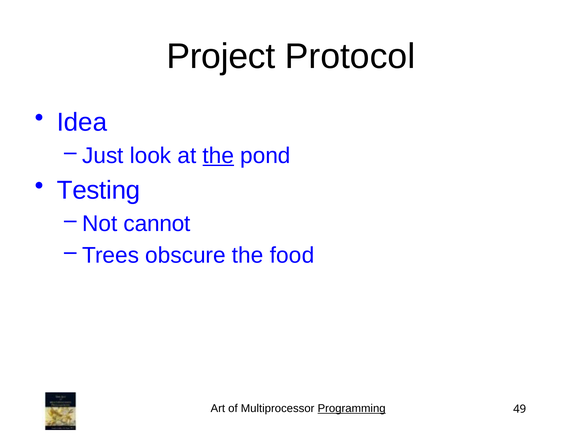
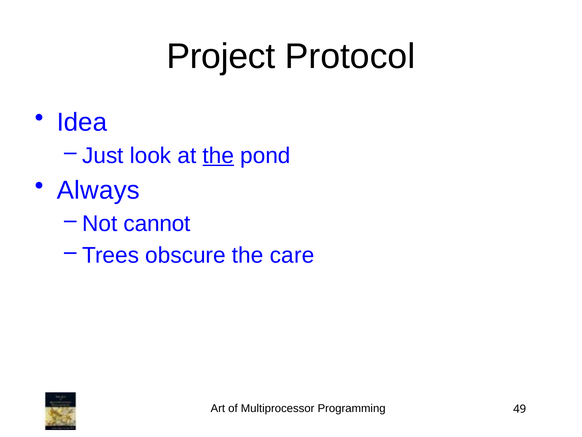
Testing: Testing -> Always (98, 190)
food: food -> care (292, 255)
Programming underline: present -> none (352, 408)
